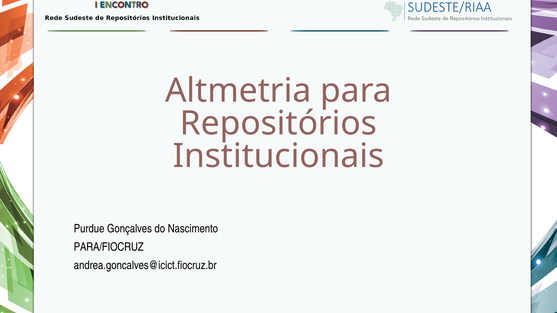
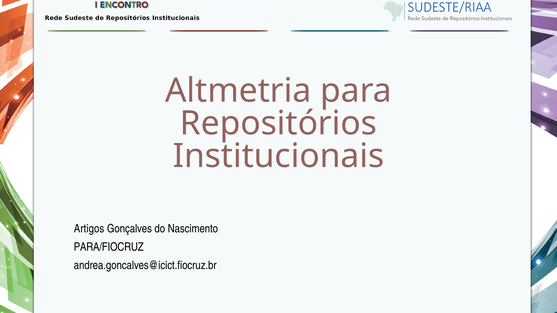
Purdue: Purdue -> Artigos (89, 229)
